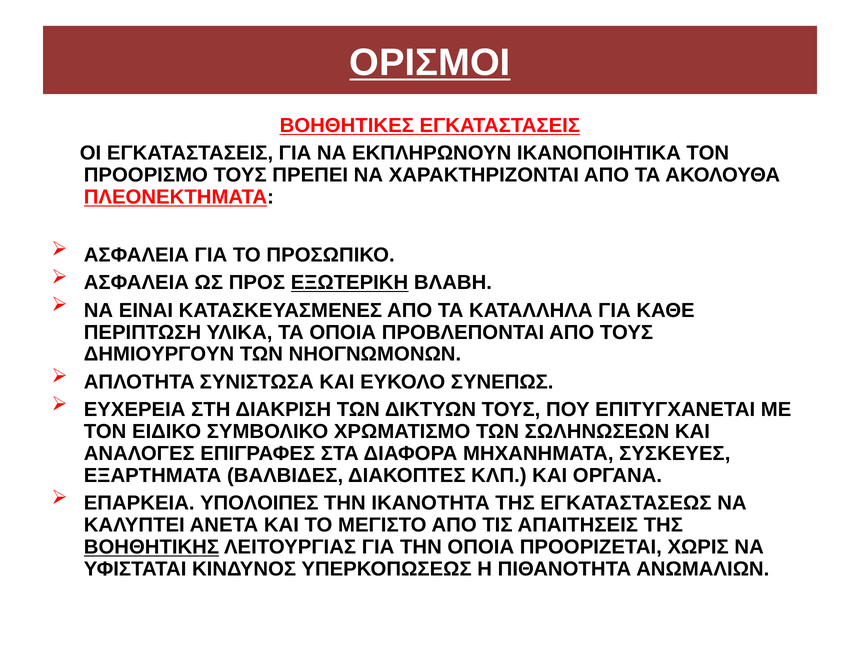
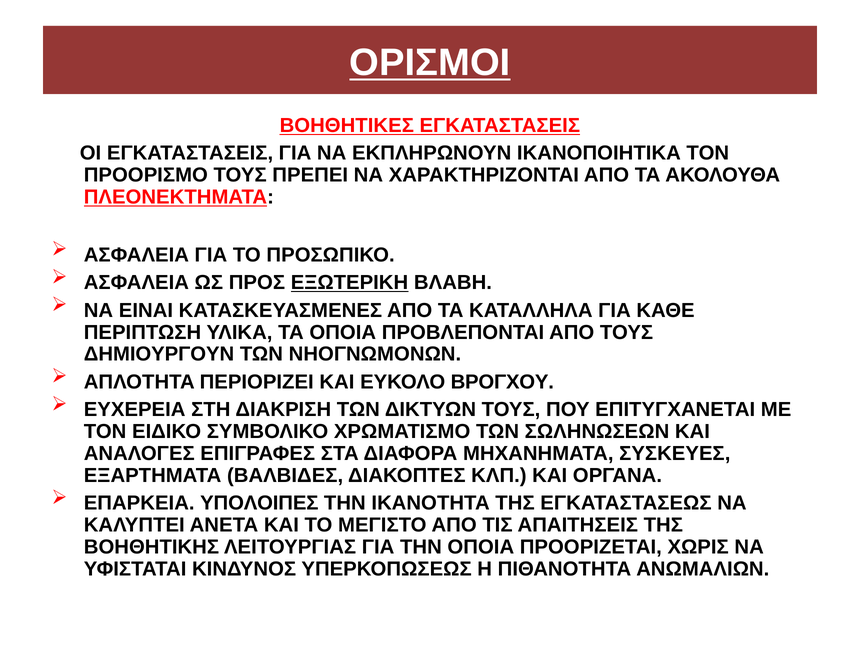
ΣΥΝΙΣΤΩΣΑ: ΣΥΝΙΣΤΩΣΑ -> ΠΕΡΙΟΡΙΖΕΙ (257, 382)
ΣΥΝΕΠΩΣ: ΣΥΝΕΠΩΣ -> ΒΡΟΓΧΟΥ (502, 382)
ΒΟΗΘΗΤΙΚΗΣ underline: present -> none (151, 547)
